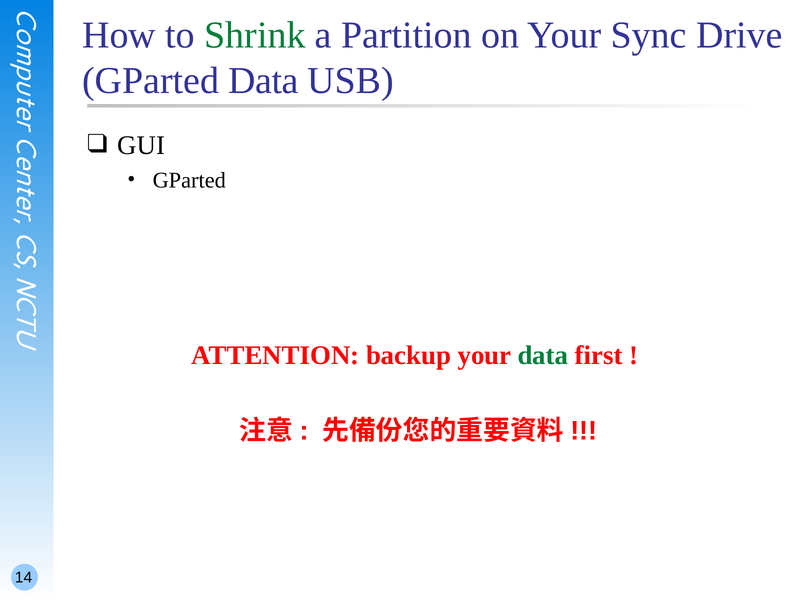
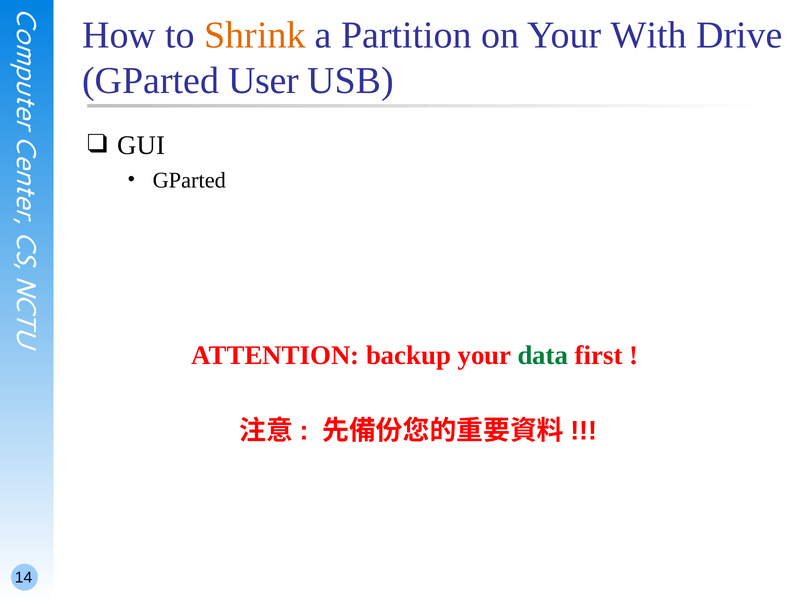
Shrink colour: green -> orange (255, 35)
Sync: Sync -> With (649, 35)
GParted Data: Data -> User (263, 81)
